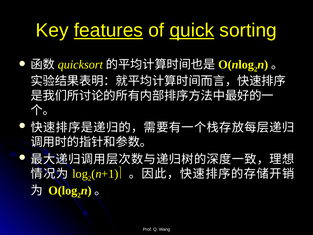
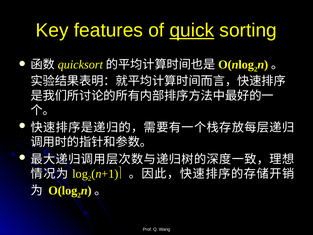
features underline: present -> none (108, 30)
